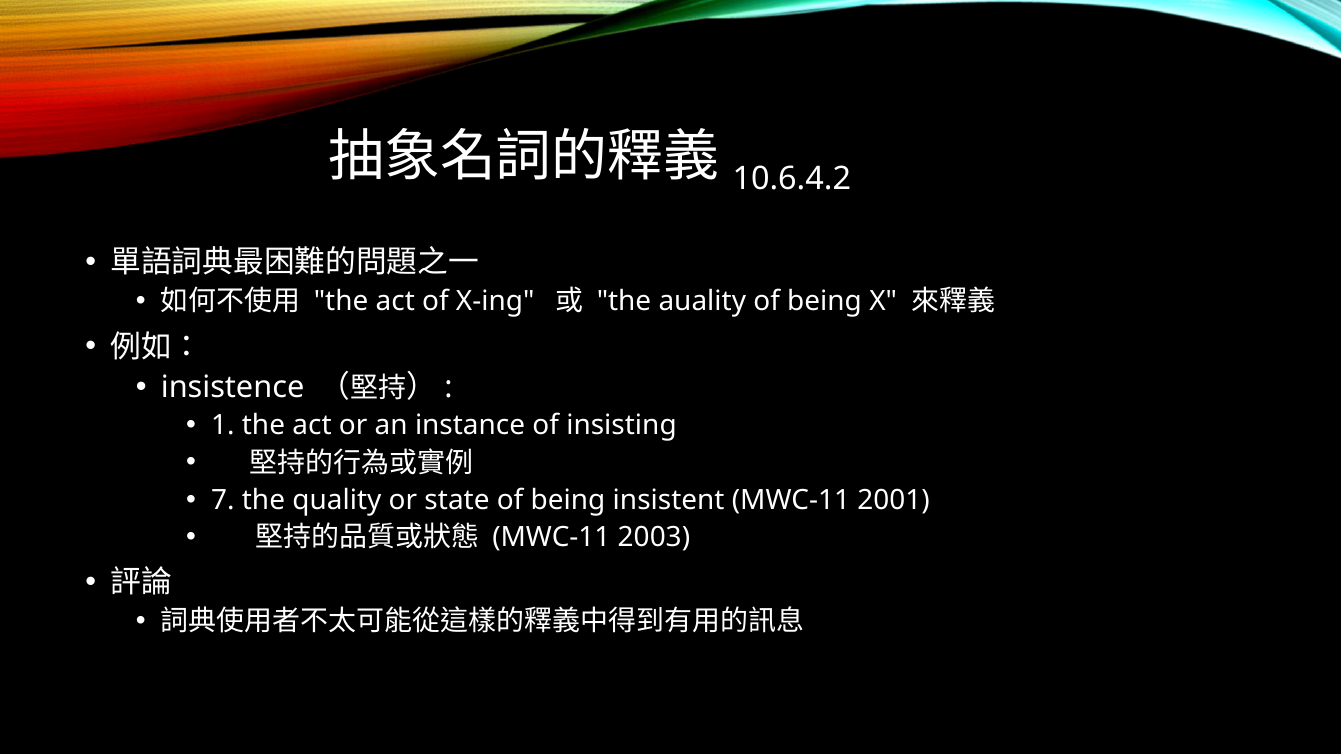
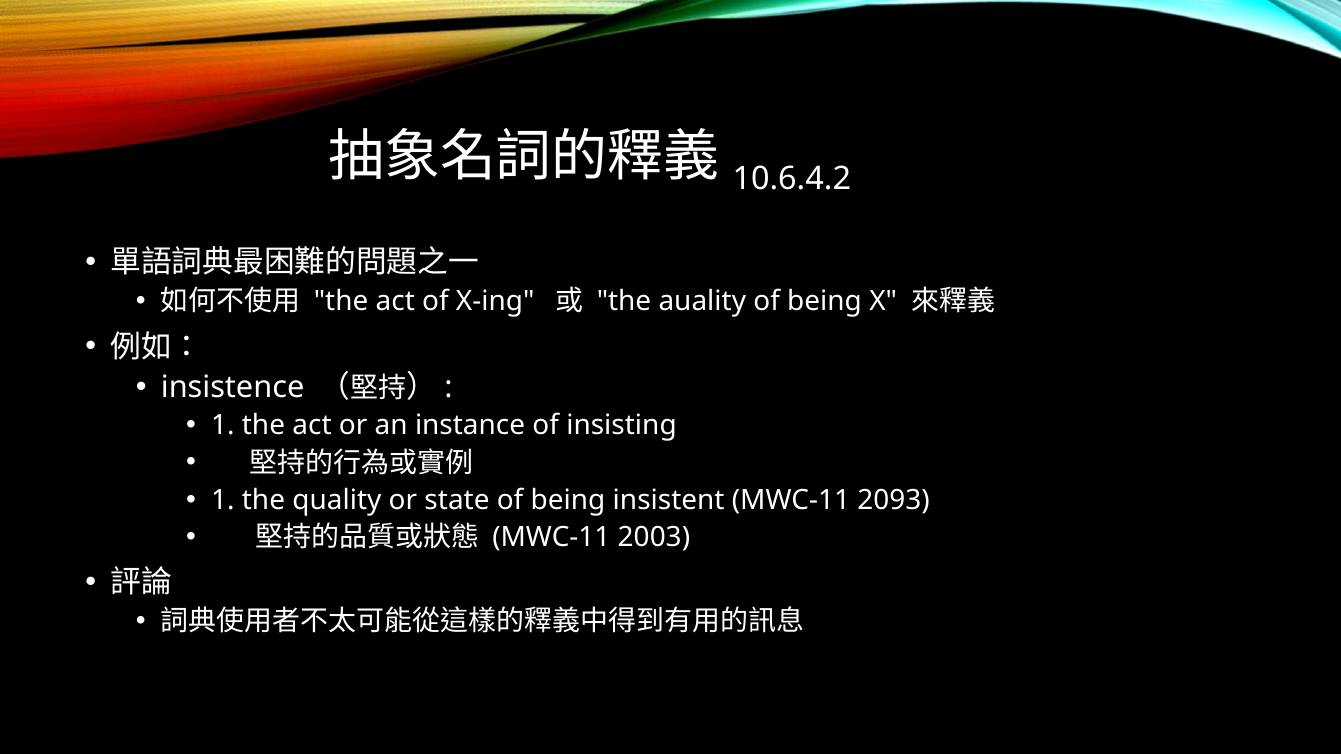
7: 7 -> 1 (223, 500)
2001: 2001 -> 2093 (893, 500)
